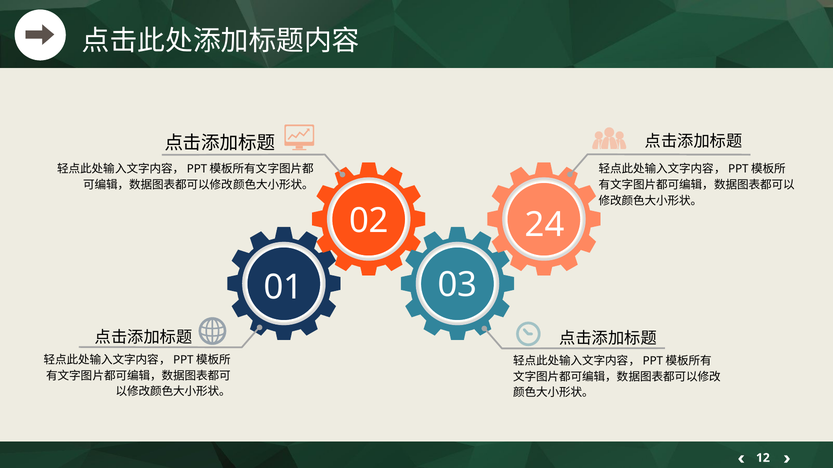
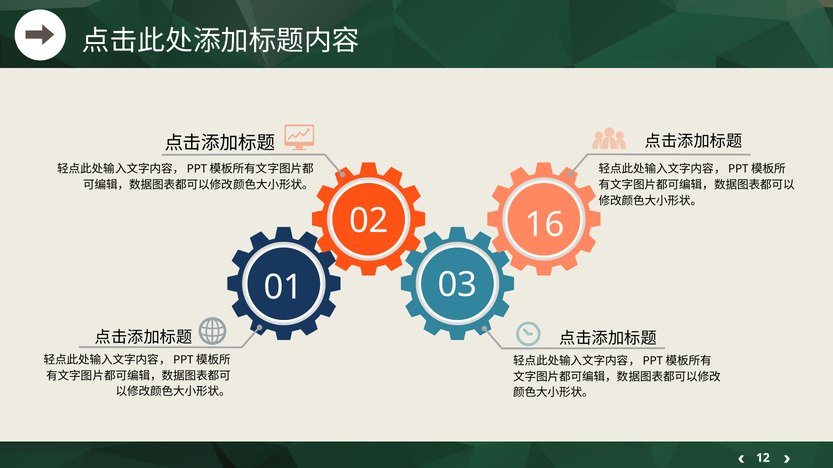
24: 24 -> 16 (545, 225)
